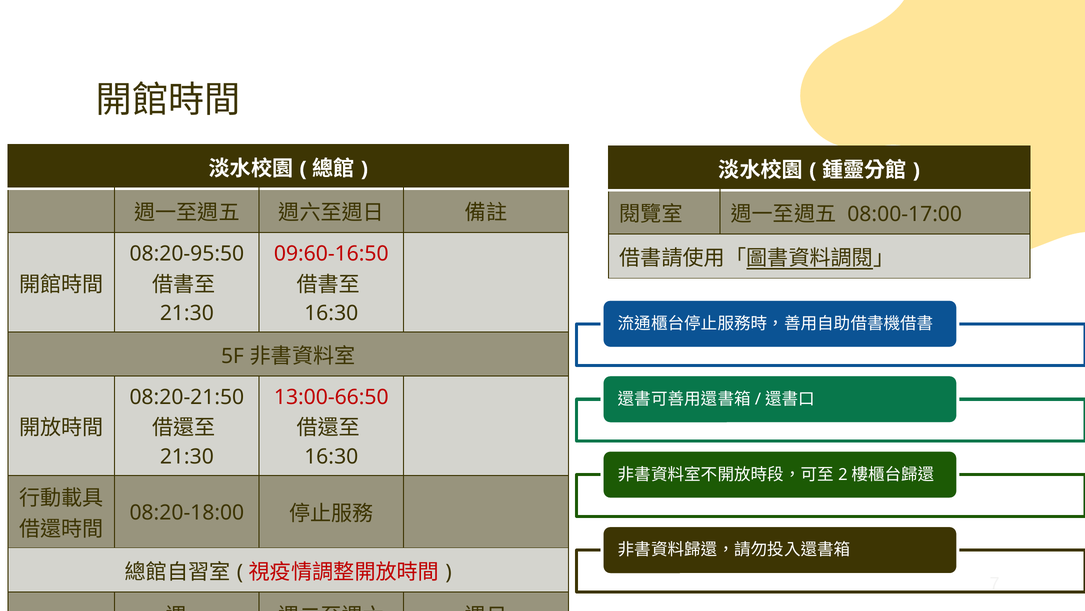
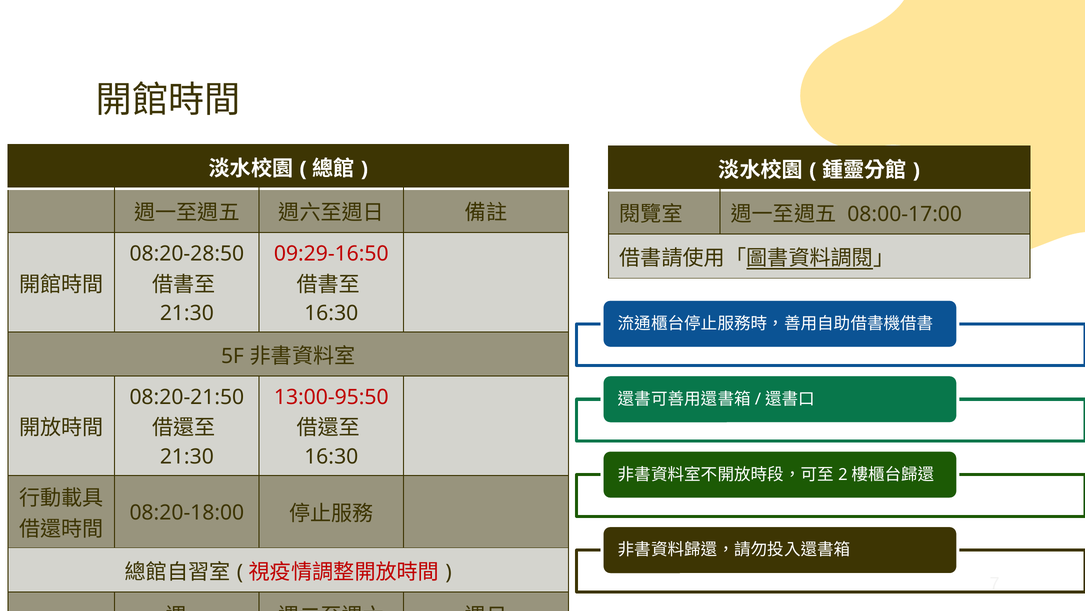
08:20-95:50: 08:20-95:50 -> 08:20-28:50 (187, 254)
09:60-16:50: 09:60-16:50 -> 09:29-16:50 (331, 254)
13:00-66:50: 13:00-66:50 -> 13:00-95:50 (331, 397)
